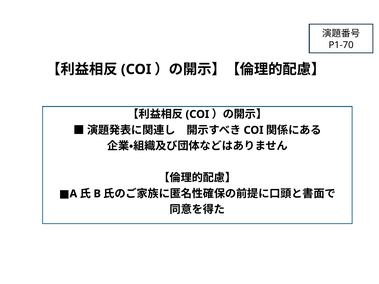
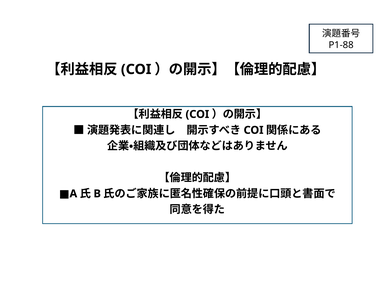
P1-70: P1-70 -> P1-88 (341, 45)
